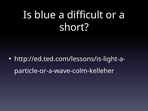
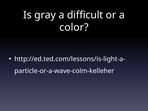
blue: blue -> gray (45, 15)
short: short -> color (74, 27)
